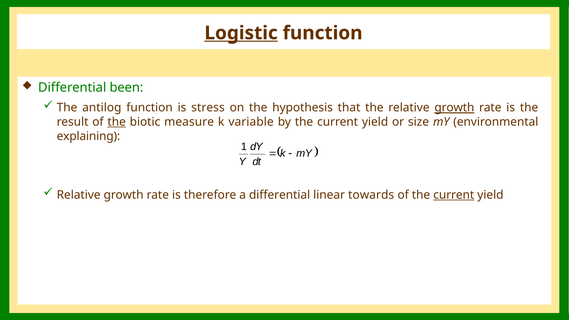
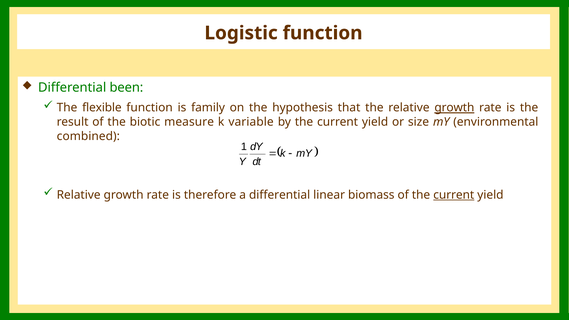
Logistic underline: present -> none (241, 33)
antilog: antilog -> flexible (102, 108)
stress: stress -> family (208, 108)
the underline: present -> none (117, 122)
explaining: explaining -> combined (88, 136)
towards: towards -> biomass (371, 195)
